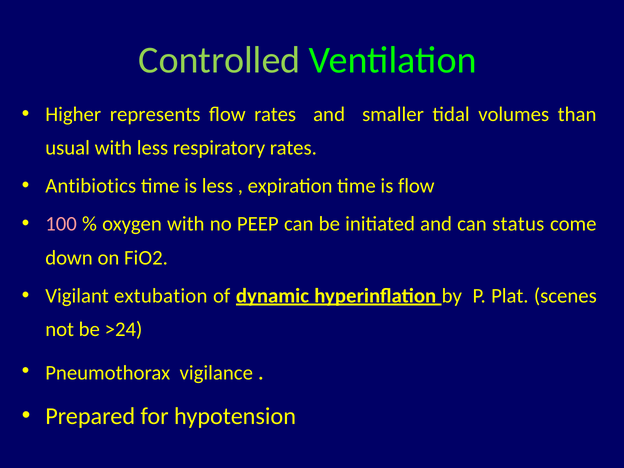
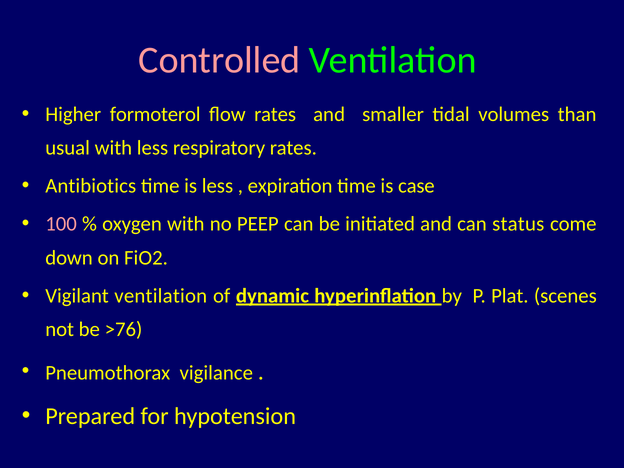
Controlled colour: light green -> pink (219, 60)
represents: represents -> formoterol (155, 114)
is flow: flow -> case (416, 186)
Vigilant extubation: extubation -> ventilation (161, 296)
>24: >24 -> >76 (124, 329)
